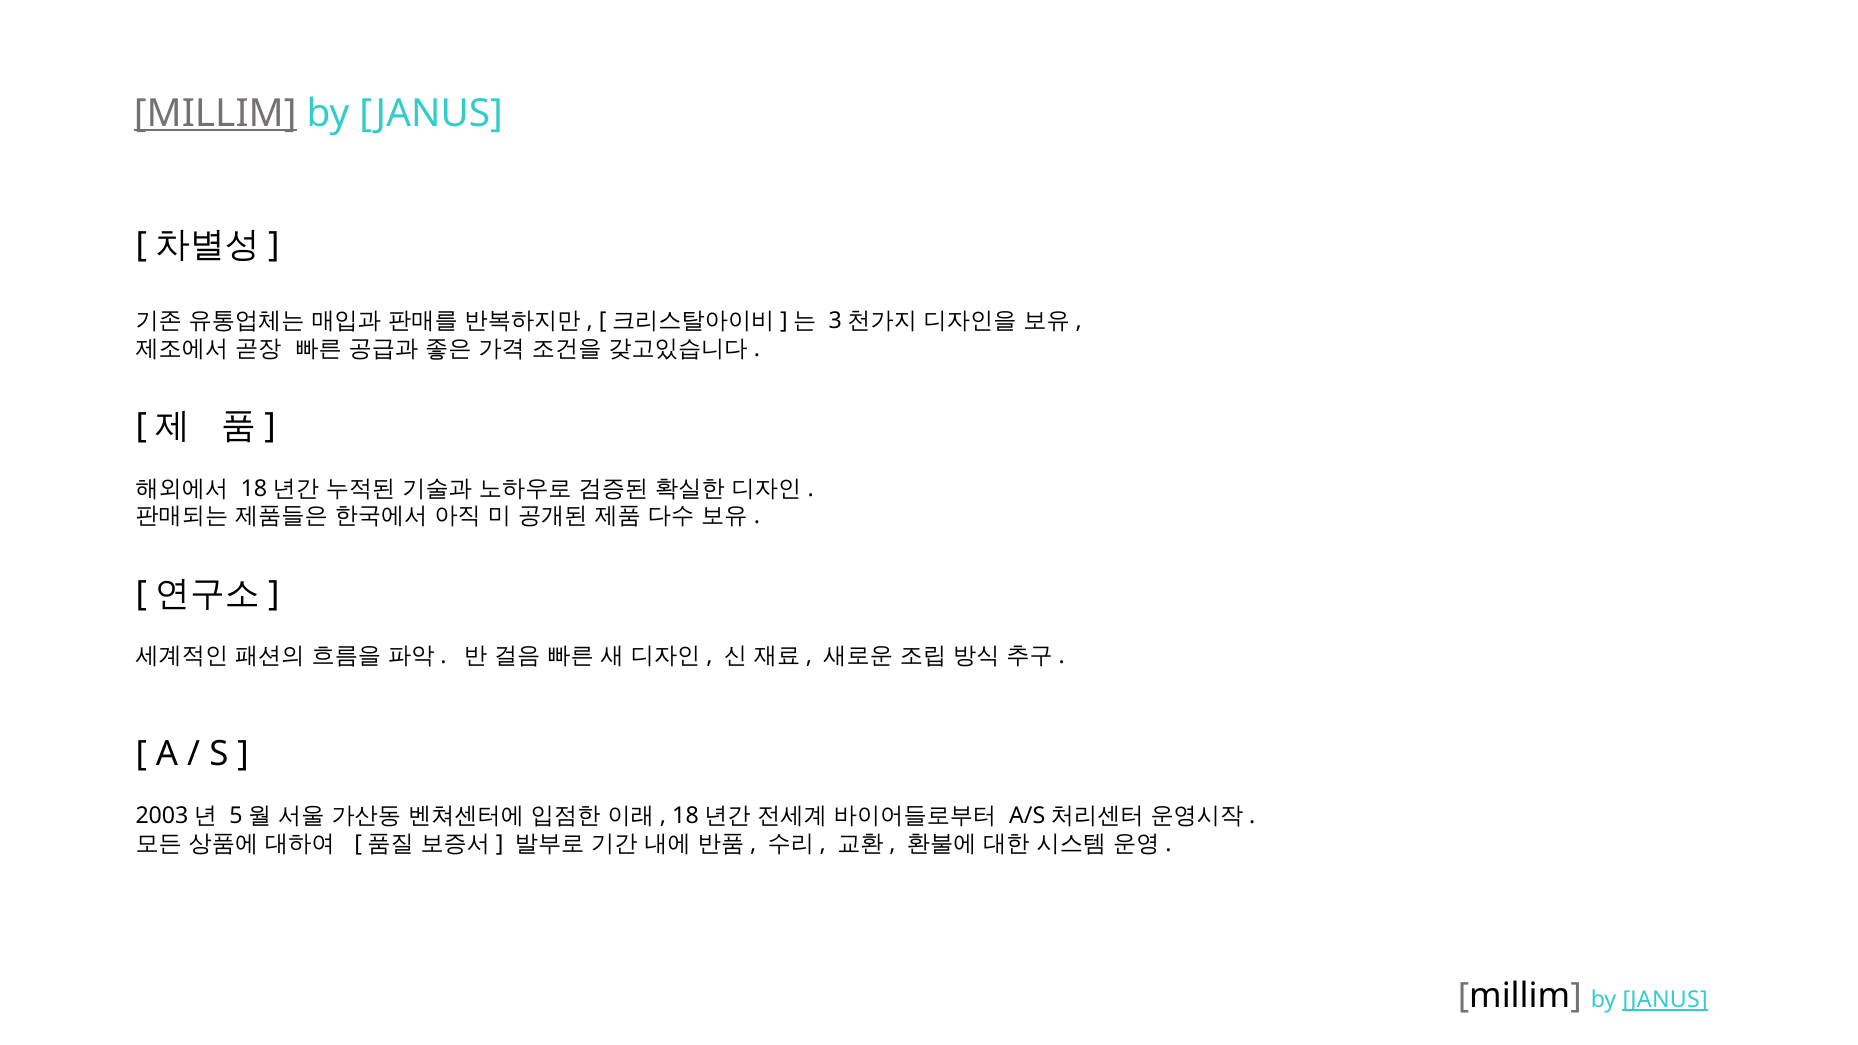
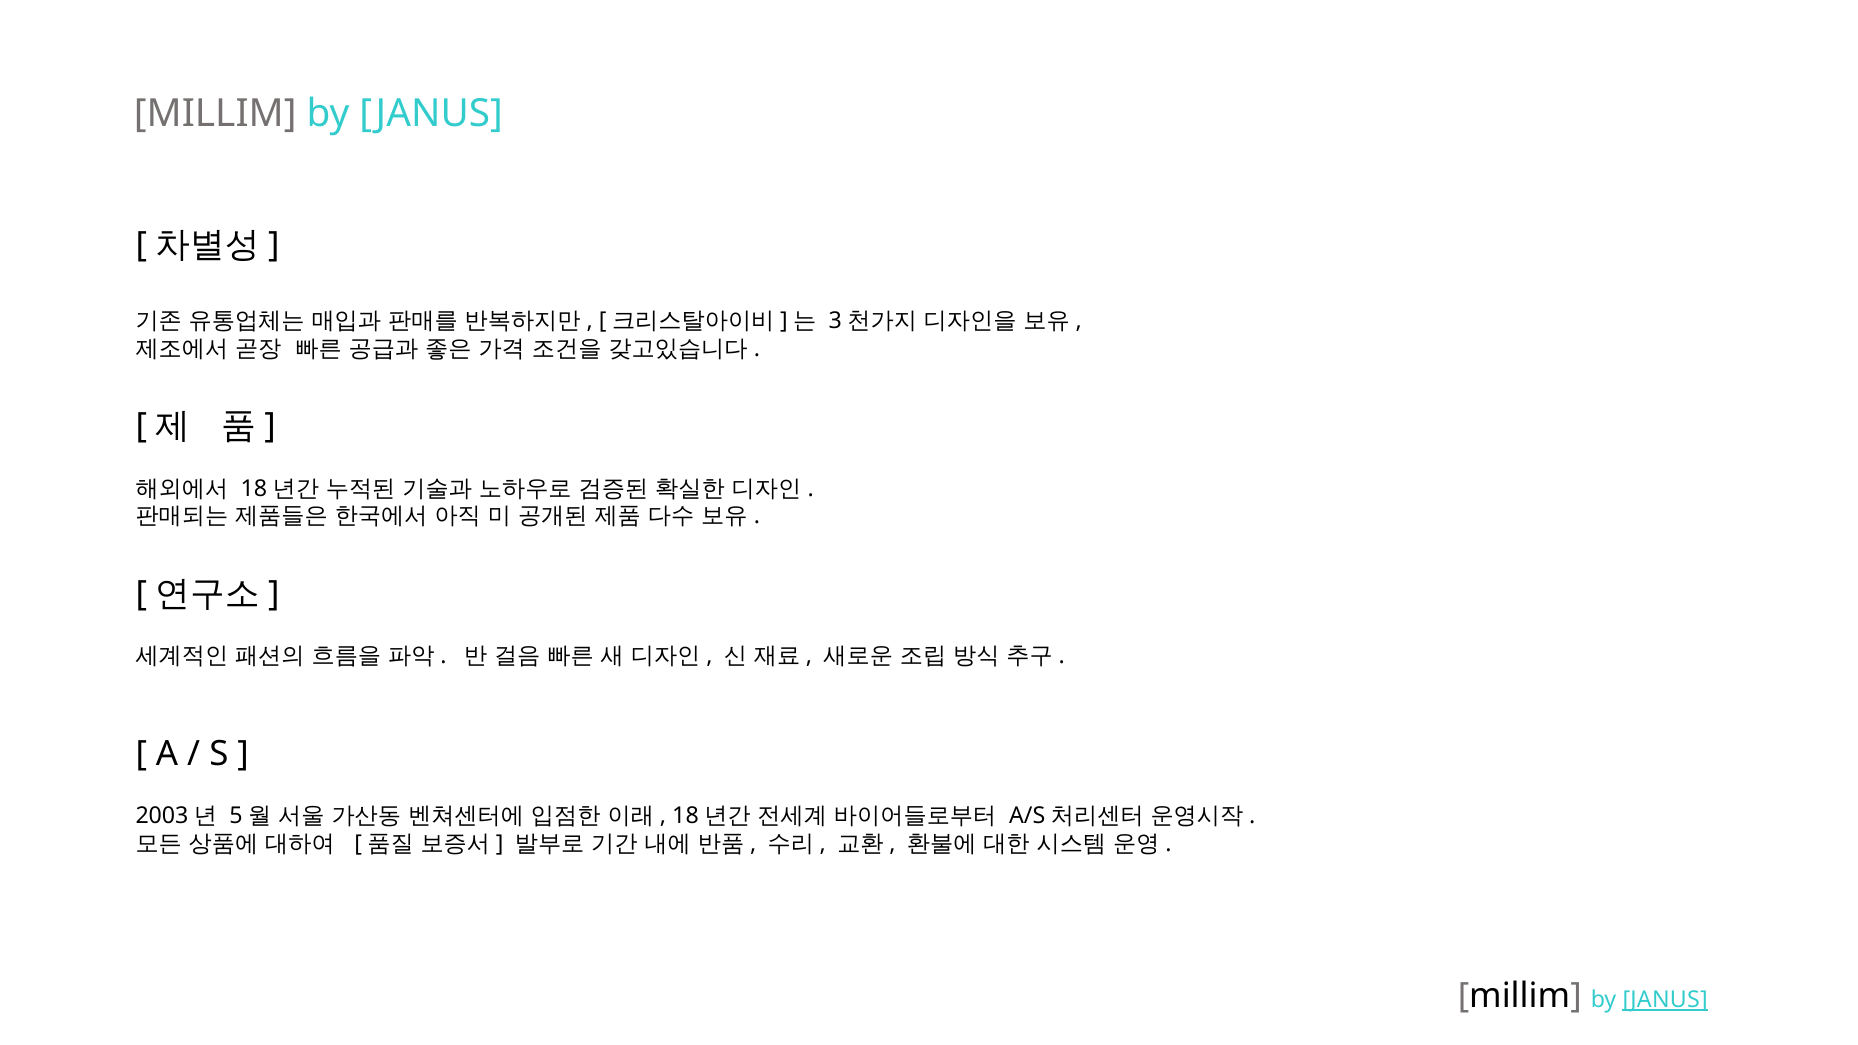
MILLIM underline: present -> none (215, 113)
